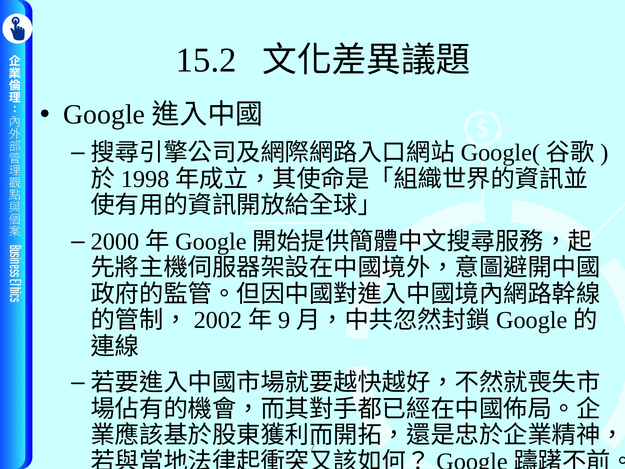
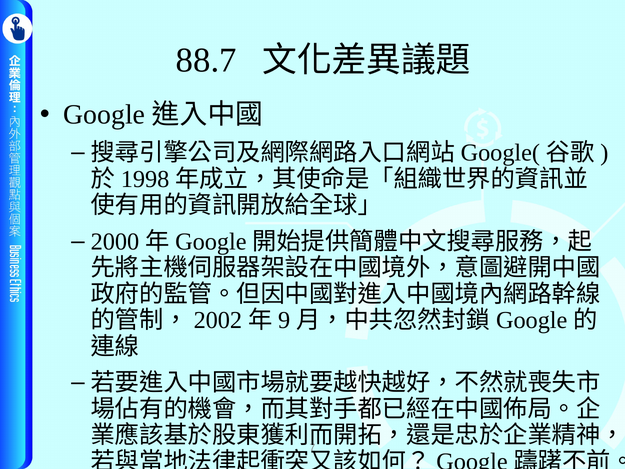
15.2: 15.2 -> 88.7 (206, 60)
